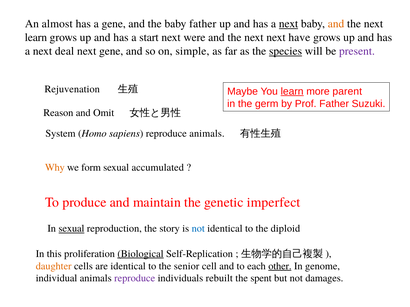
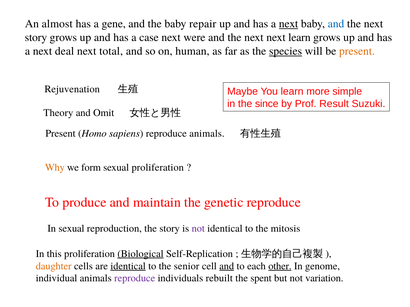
baby father: father -> repair (203, 24)
and colour: orange -> blue (336, 24)
learn: learn -> story (36, 37)
start: start -> case (149, 37)
next have: have -> learn (299, 37)
next gene: gene -> total (111, 51)
simple: simple -> human (192, 51)
present colour: purple -> orange (357, 51)
learn underline: present -> none (292, 92)
parent: parent -> simple (347, 92)
germ: germ -> since (267, 104)
Prof Father: Father -> Result (334, 104)
Reason: Reason -> Theory (58, 113)
System: System -> Present (60, 134)
sexual accumulated: accumulated -> proliferation (158, 168)
imperfect: imperfect -> reproduce (274, 203)
sexual underline: present -> none (71, 229)
not colour: blue -> purple (198, 229)
diploid: diploid -> mitosis (285, 229)
identical underline: none -> present (128, 266)
and underline: none -> present (227, 266)
damages: damages -> variation (324, 279)
